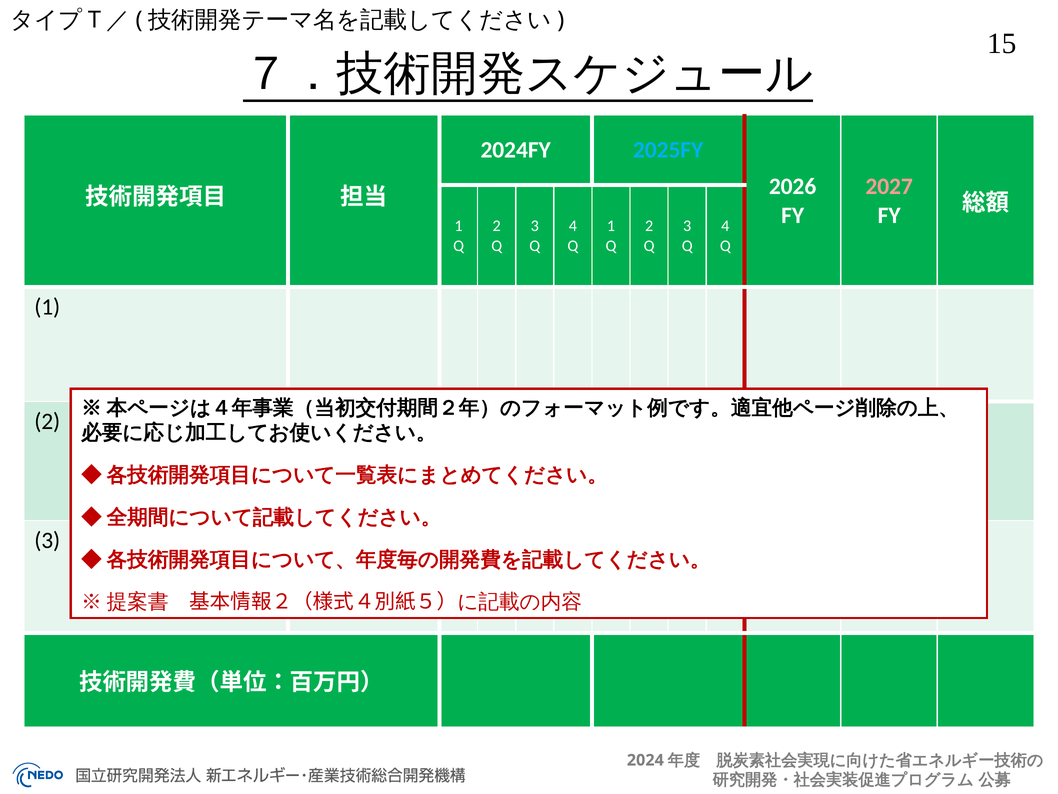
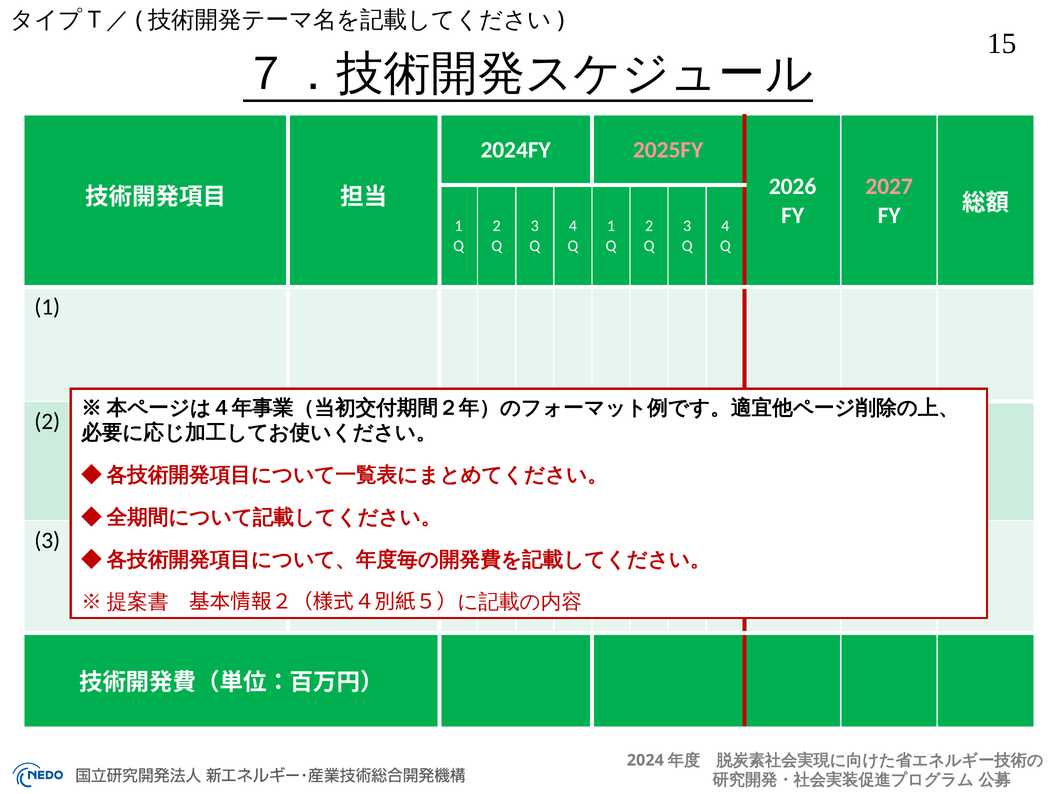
2025FY colour: light blue -> pink (668, 150)
